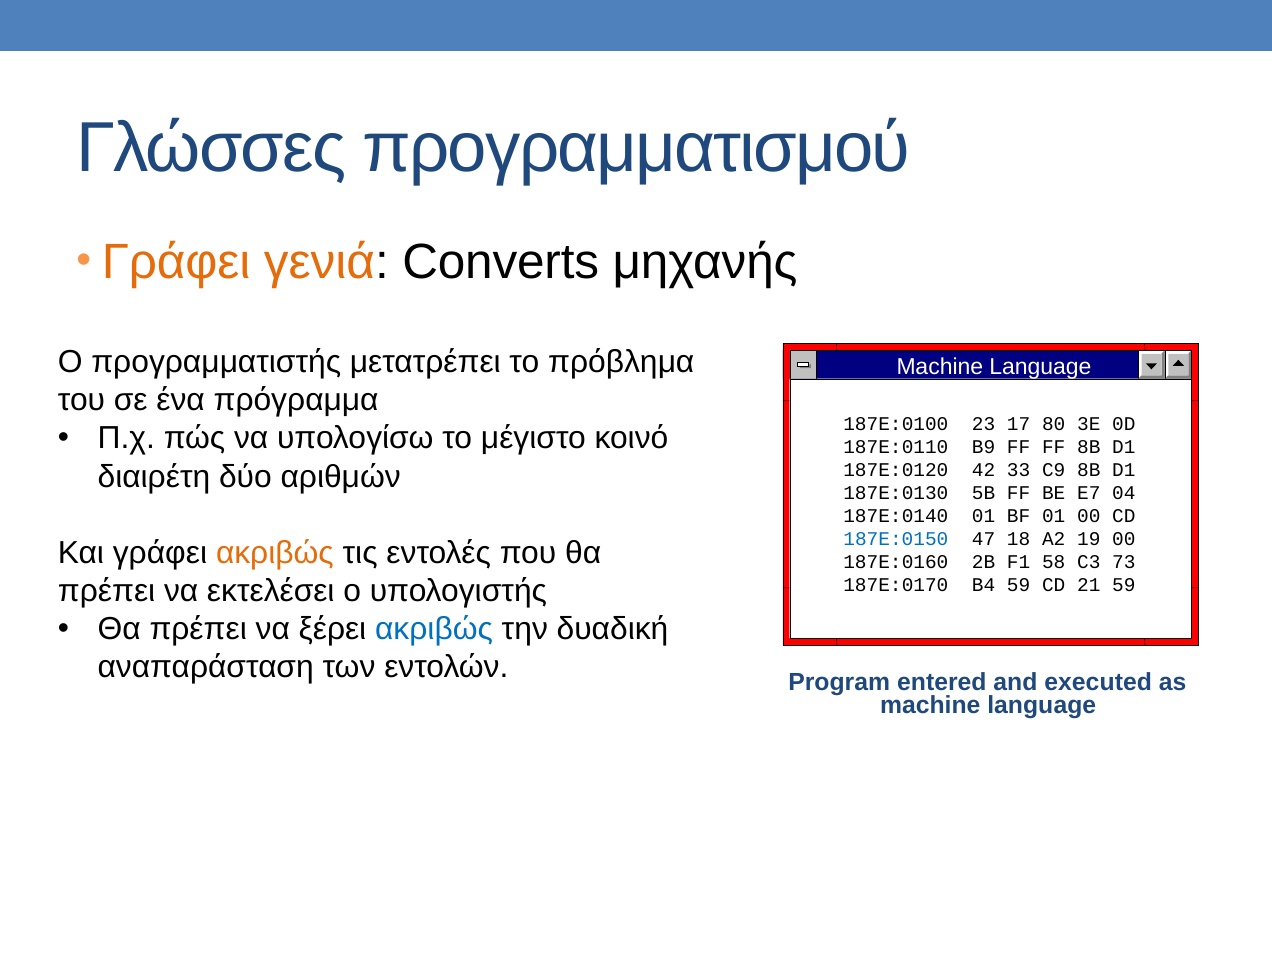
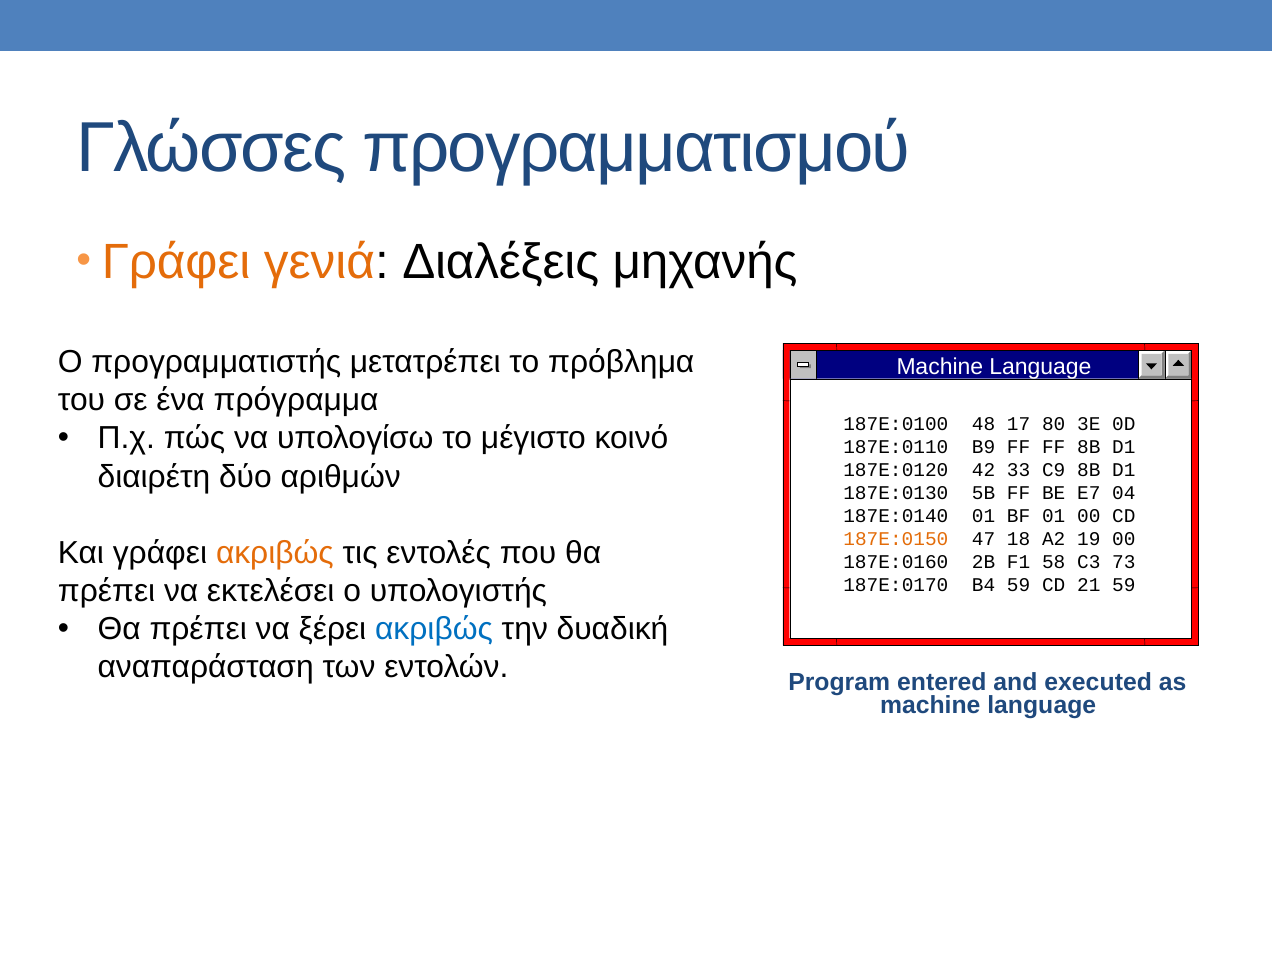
Converts: Converts -> Διαλέξεις (501, 262)
23: 23 -> 48 (984, 424)
187E:0150 colour: blue -> orange (896, 539)
